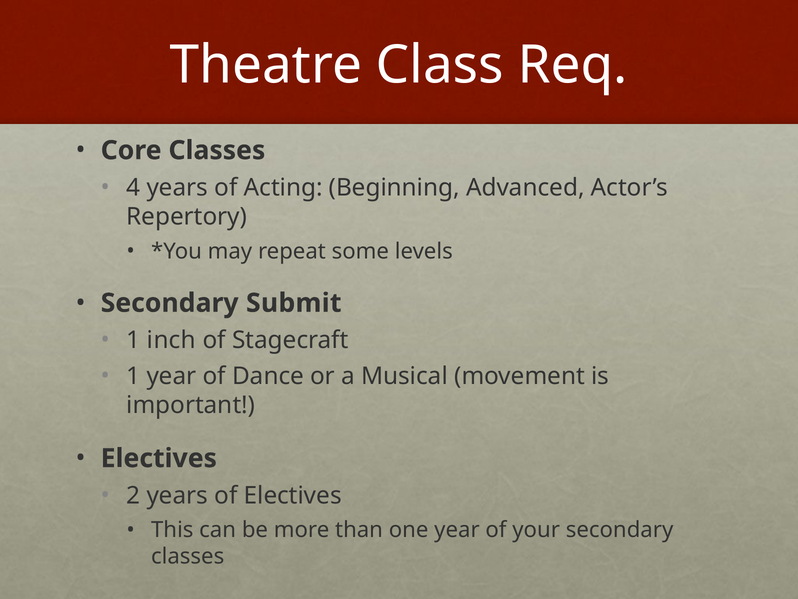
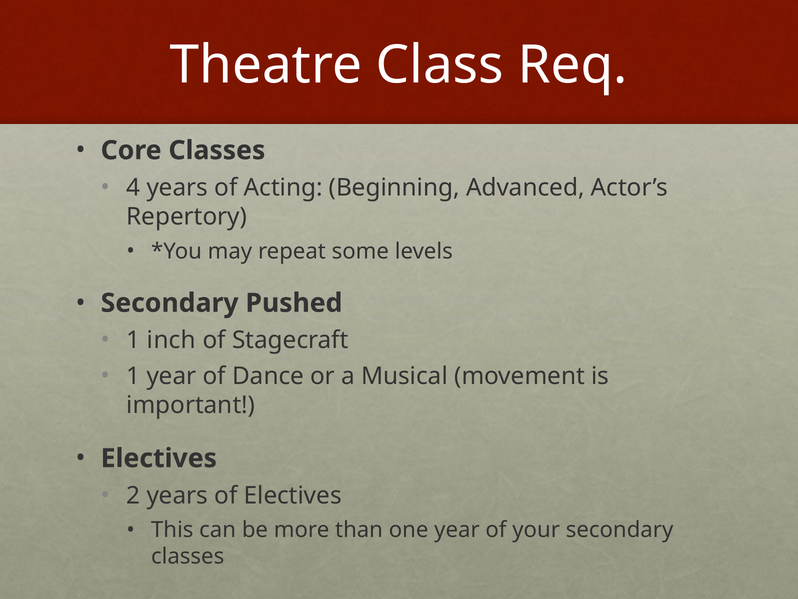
Submit: Submit -> Pushed (294, 303)
